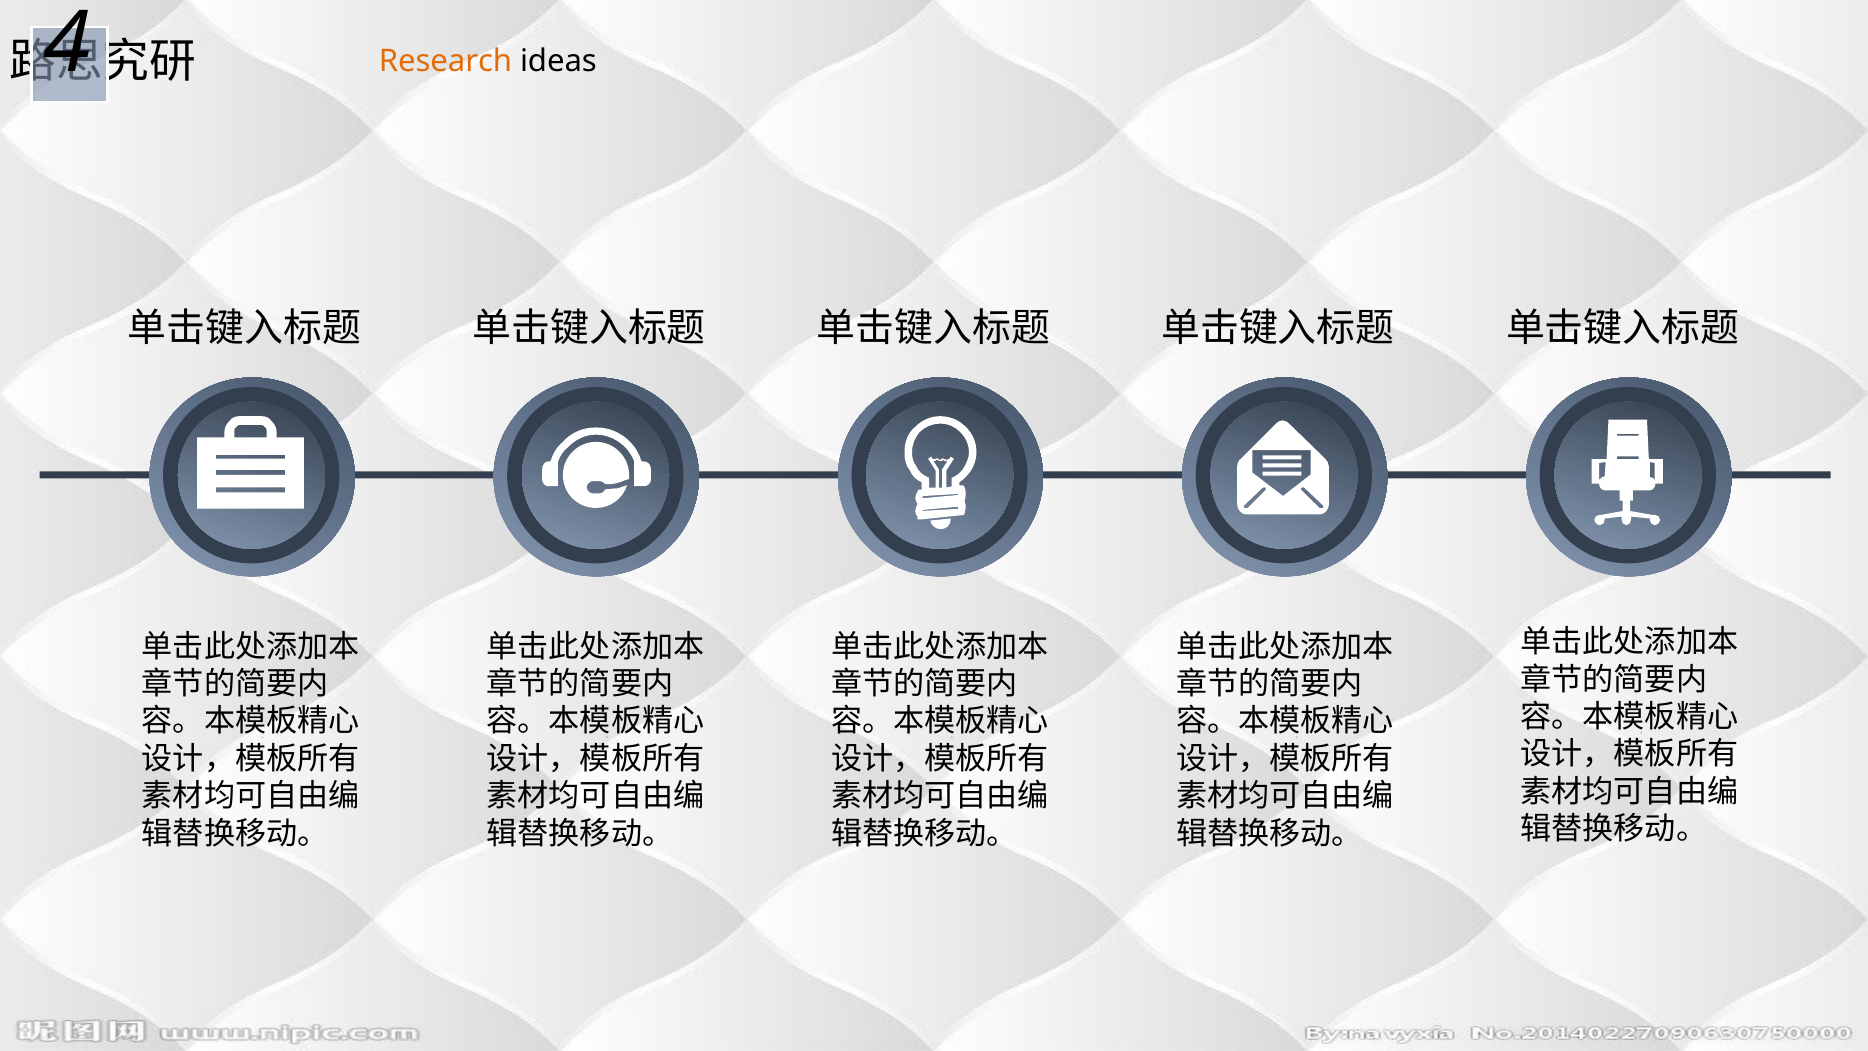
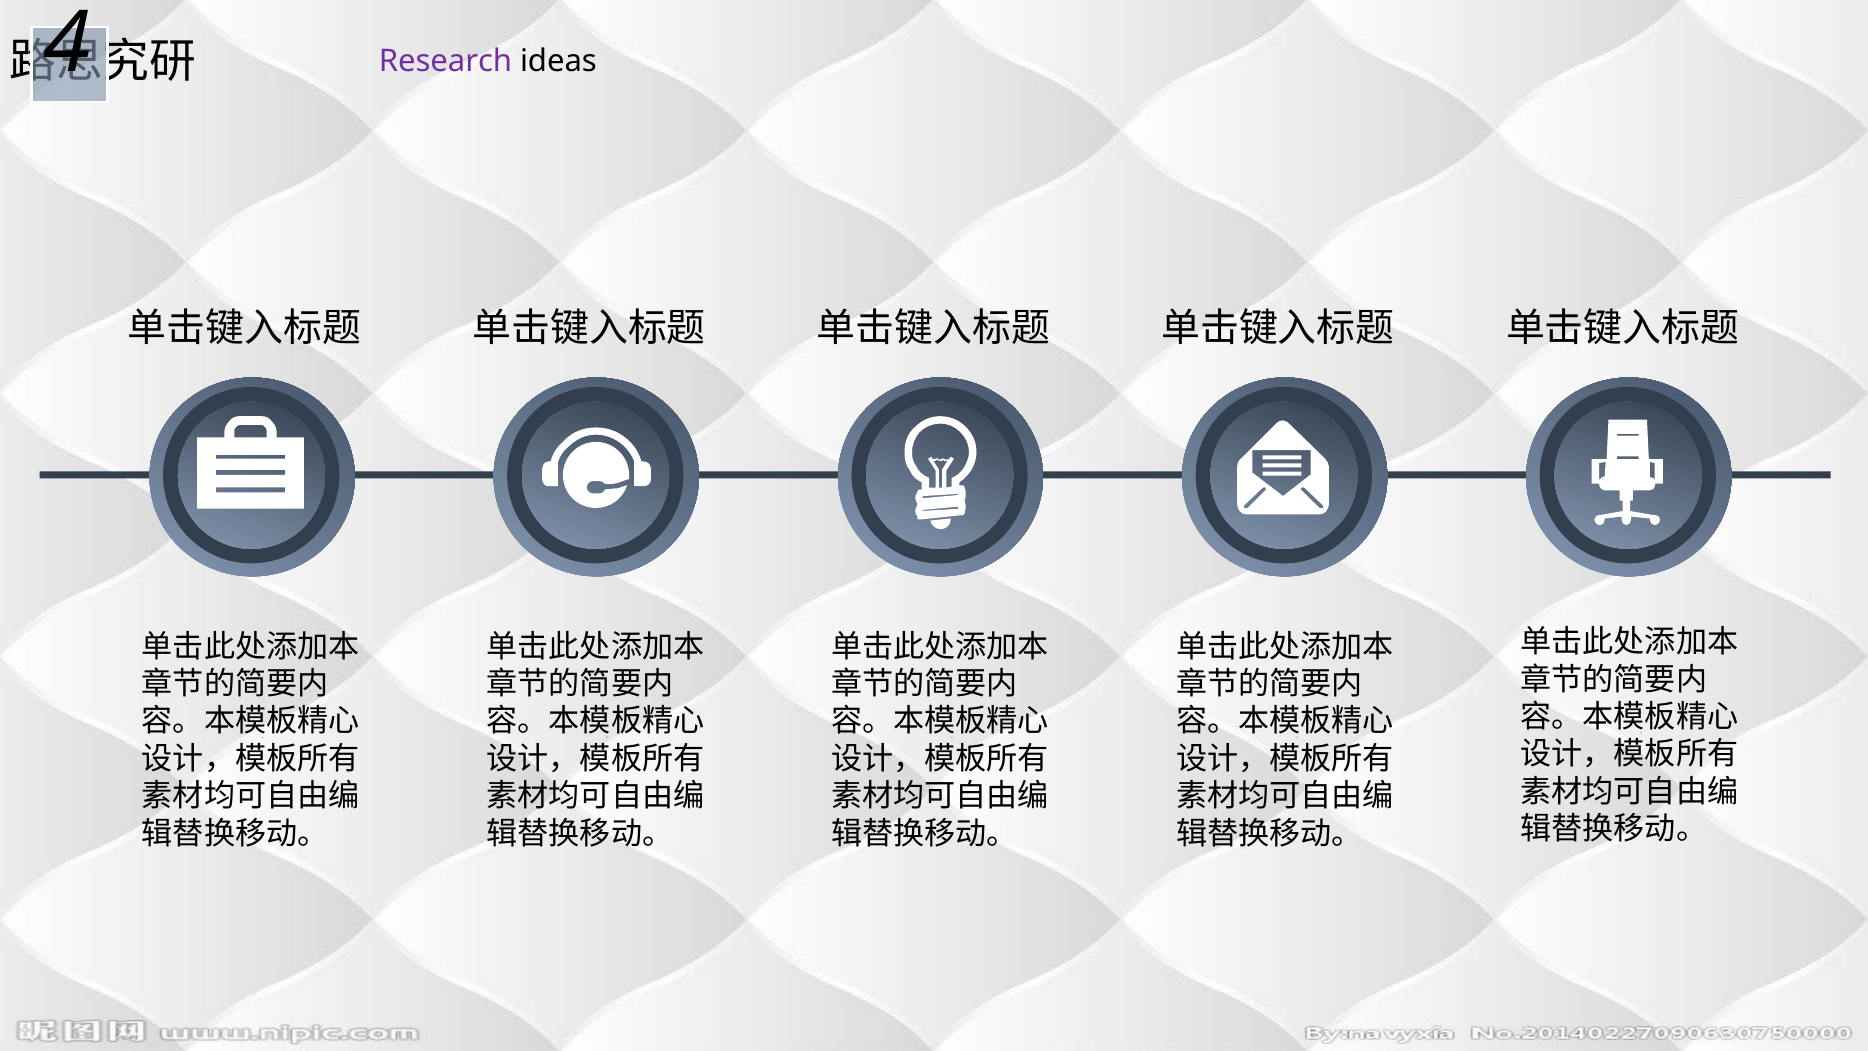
Research colour: orange -> purple (446, 61)
